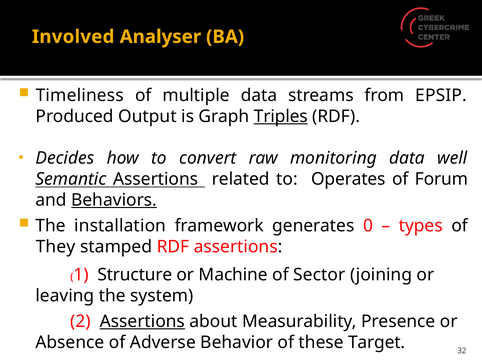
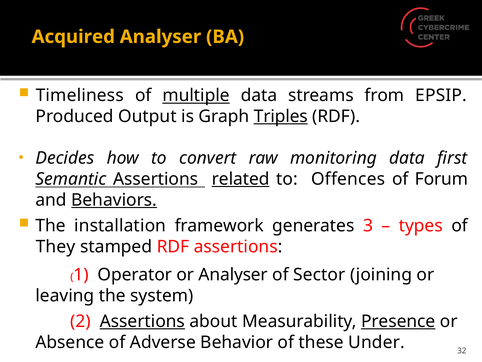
Involved: Involved -> Acquired (73, 37)
multiple underline: none -> present (196, 95)
well: well -> first (452, 158)
related underline: none -> present (241, 179)
Operates: Operates -> Offences (348, 179)
0: 0 -> 3 (368, 225)
Structure: Structure -> Operator (135, 274)
or Machine: Machine -> Analyser (233, 274)
Presence underline: none -> present (398, 321)
Target: Target -> Under (377, 342)
